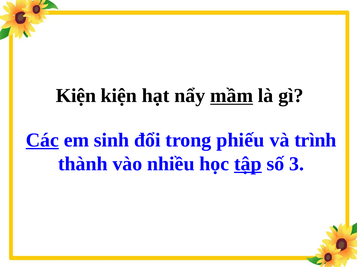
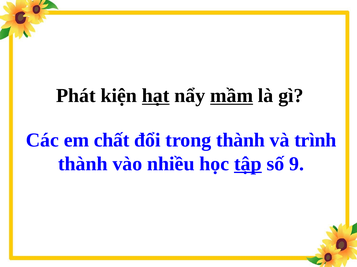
Kiện: Kiện -> Phát (76, 96)
hạt underline: none -> present (156, 96)
Các underline: present -> none (42, 141)
sinh: sinh -> chất (112, 141)
trong phiếu: phiếu -> thành (241, 141)
3: 3 -> 9 (297, 164)
